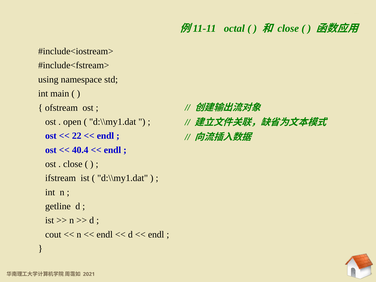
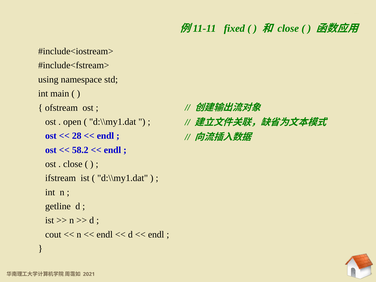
octal: octal -> fixed (234, 28)
22: 22 -> 28 (77, 136)
40.4: 40.4 -> 58.2 (80, 150)
